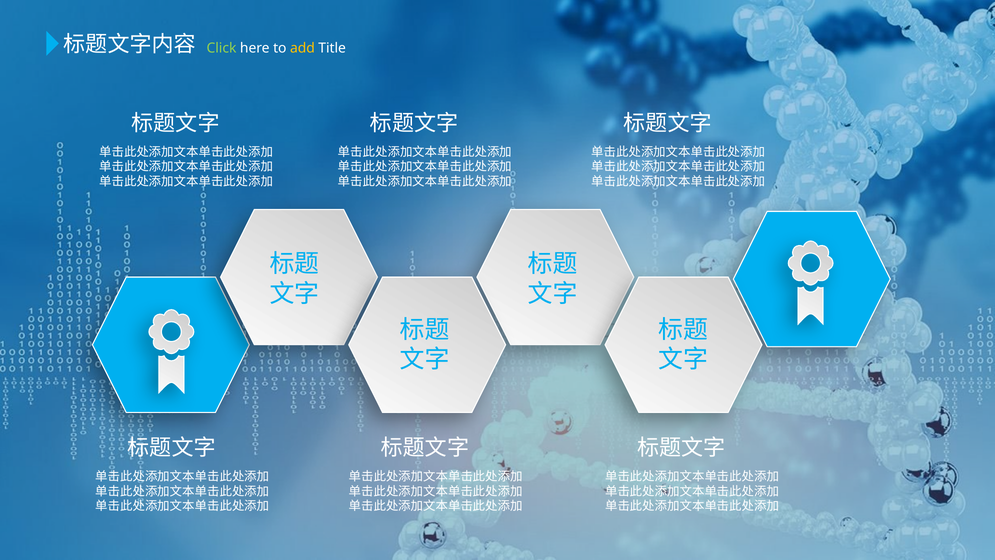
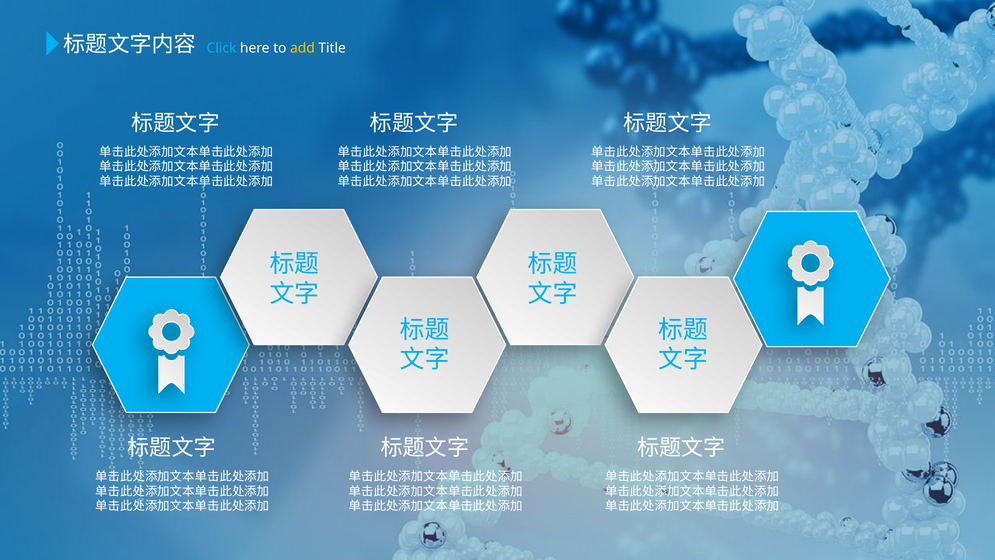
Click colour: light green -> light blue (221, 48)
